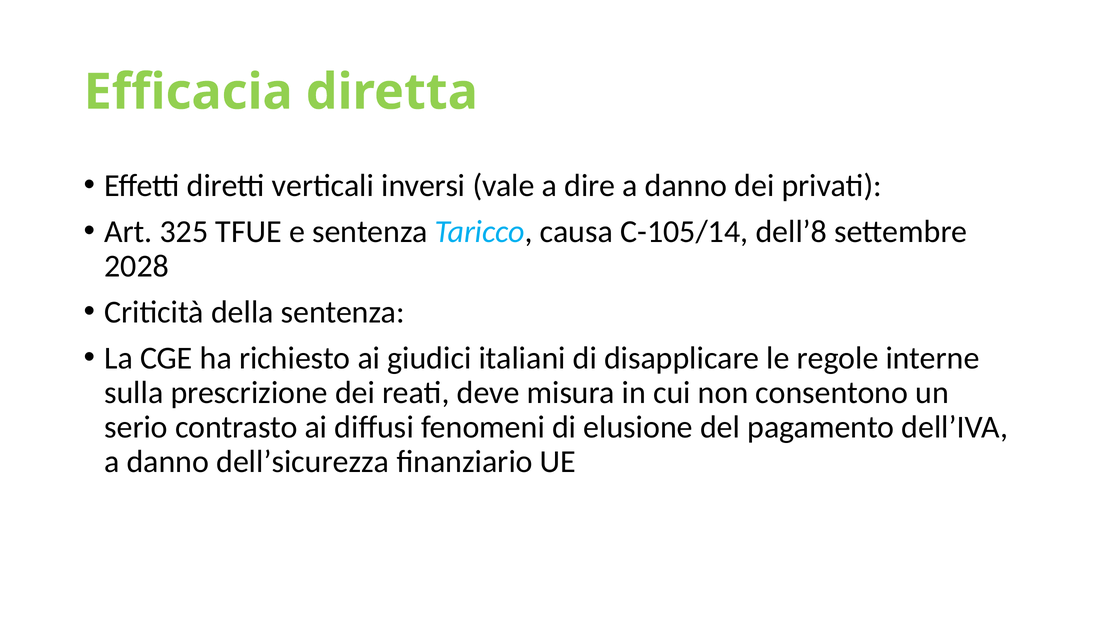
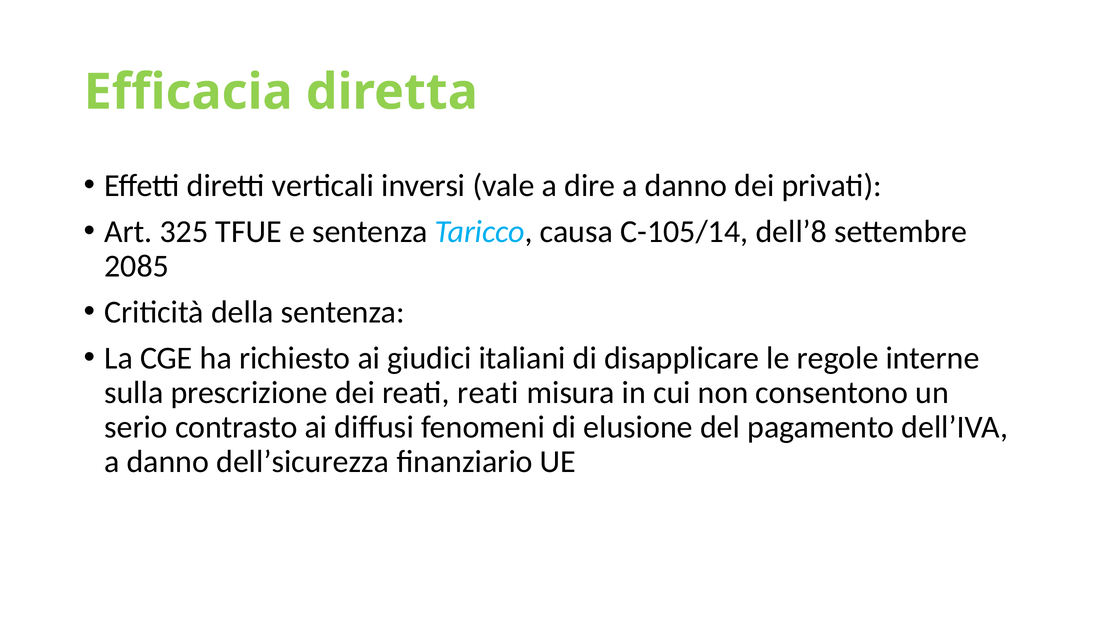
2028: 2028 -> 2085 (137, 266)
reati deve: deve -> reati (488, 393)
